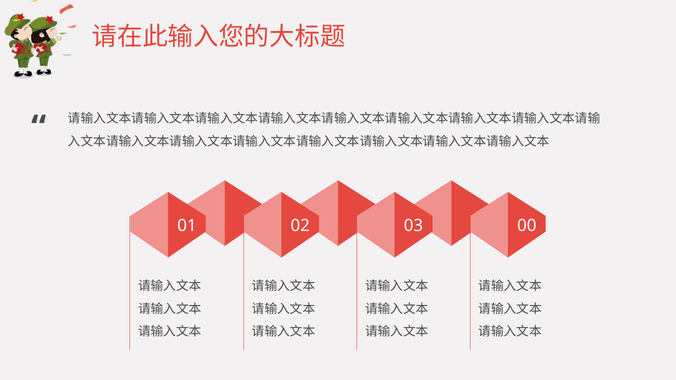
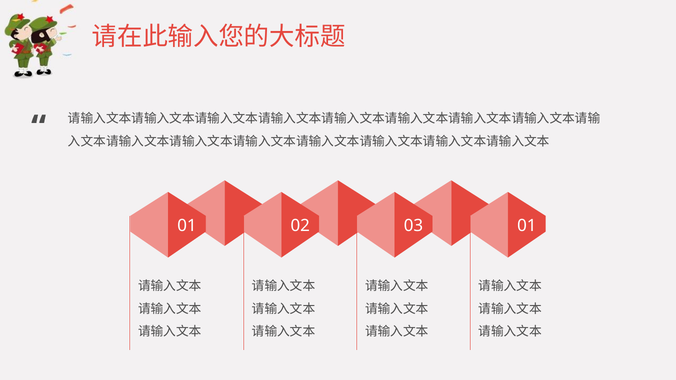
03 00: 00 -> 01 (527, 226)
